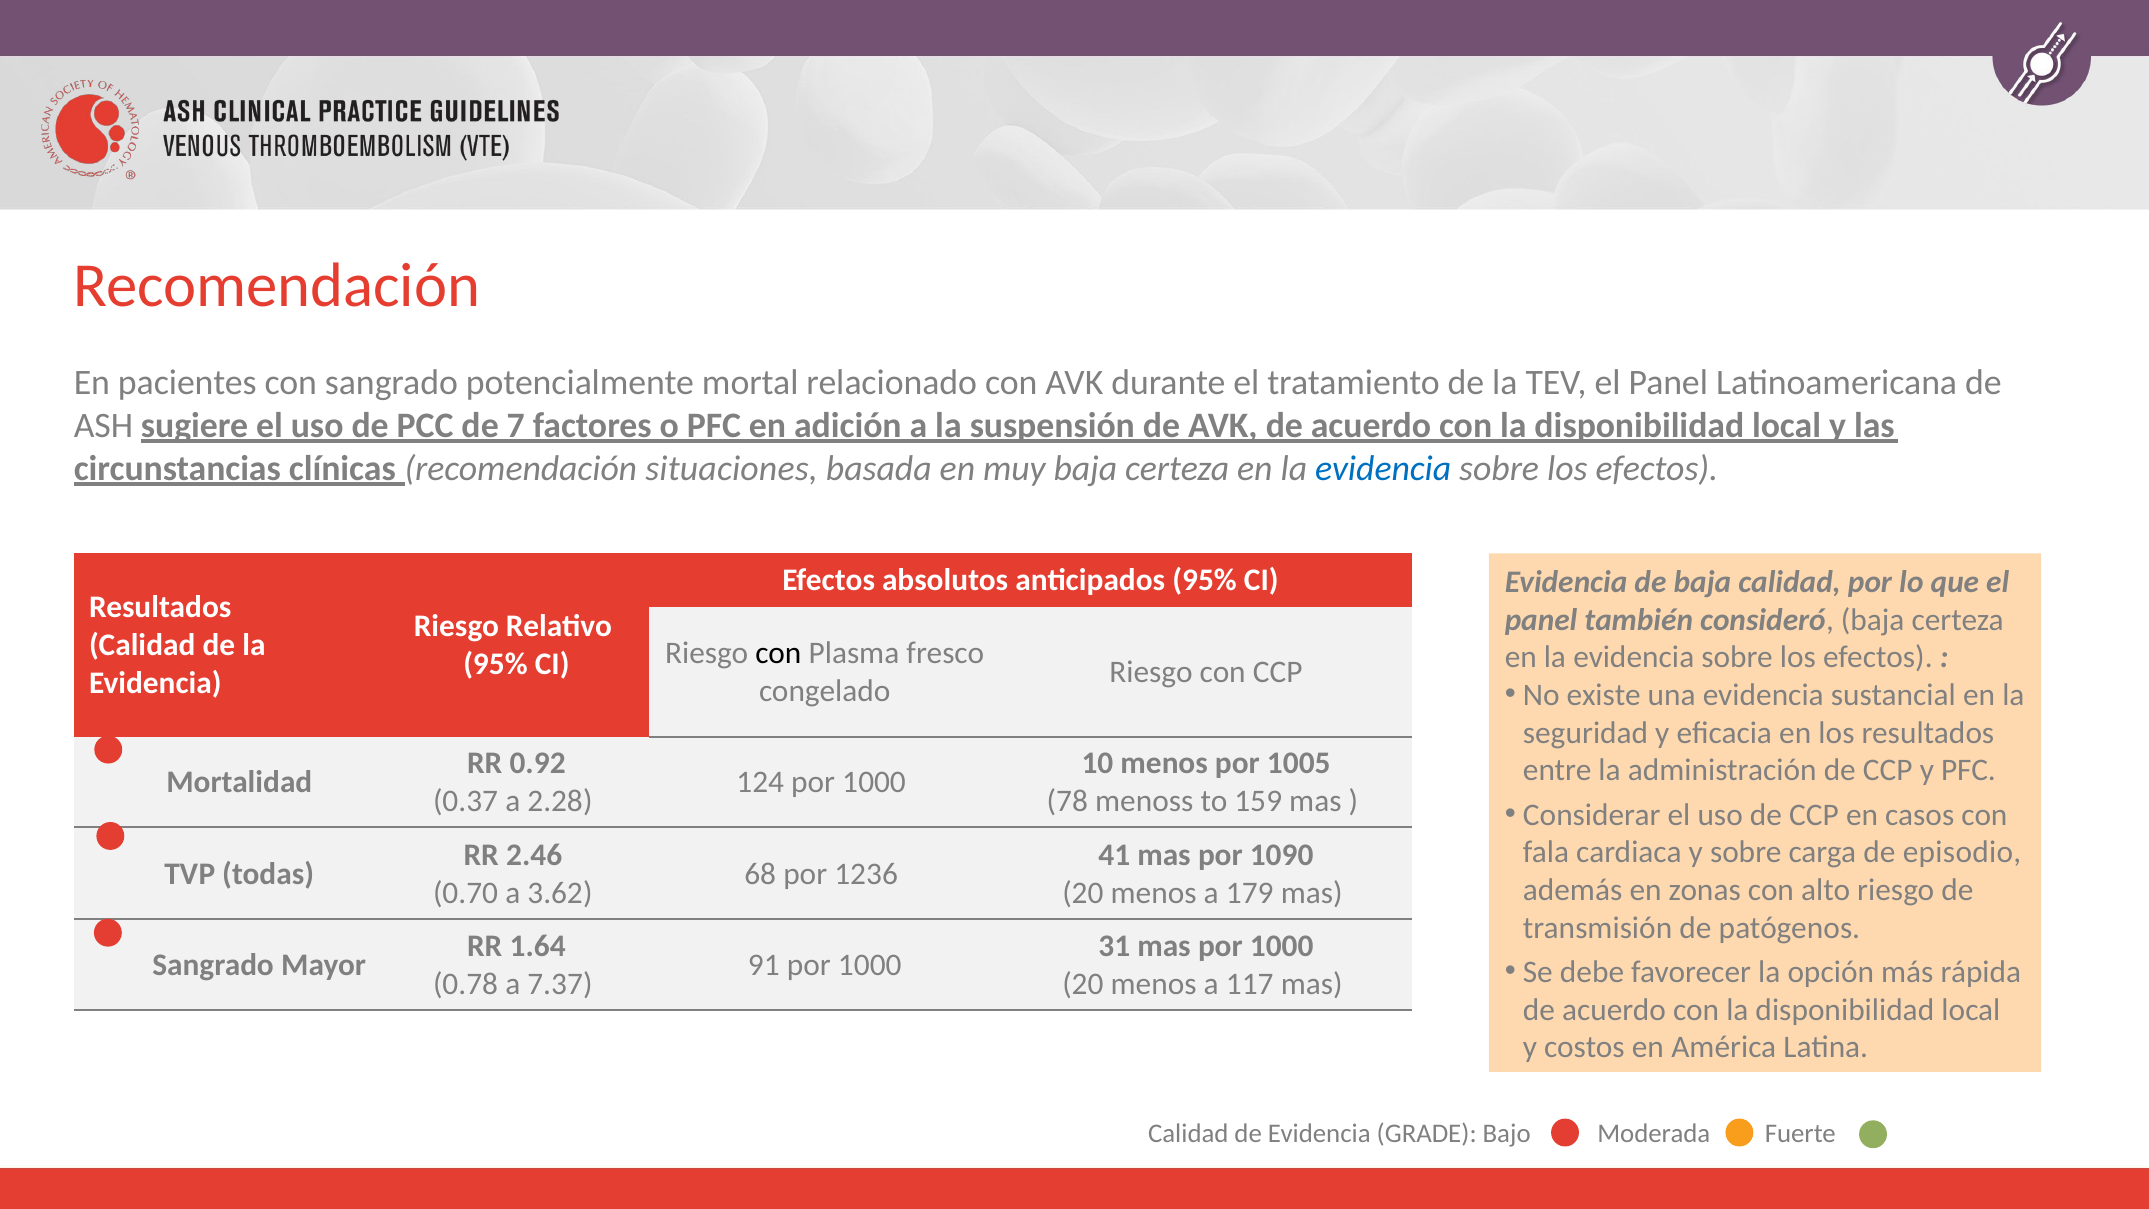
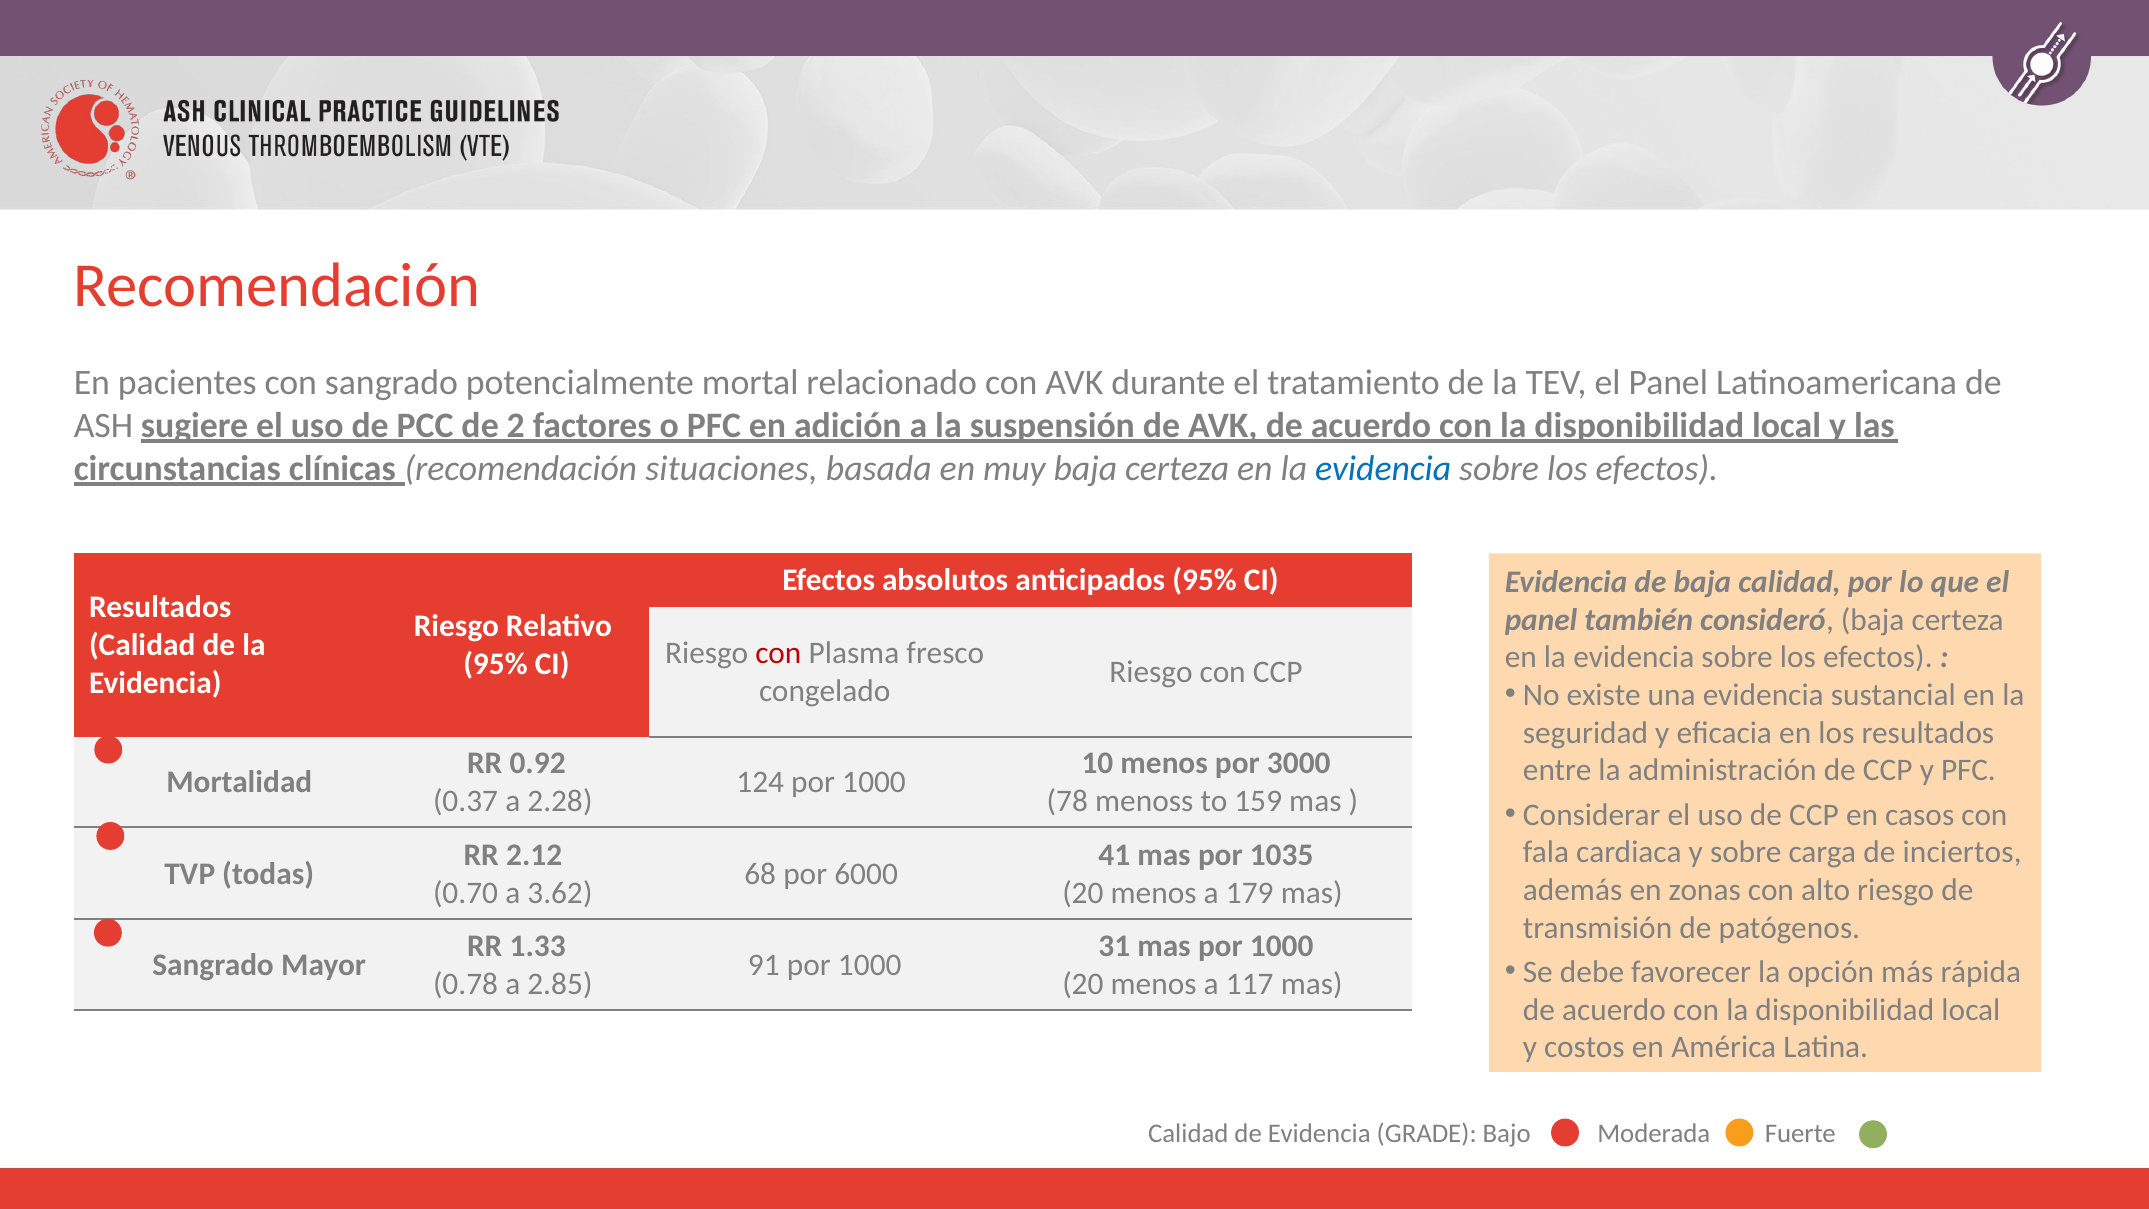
7: 7 -> 2 (516, 425)
con colour: black -> red (778, 653)
1005: 1005 -> 3000 (1299, 763)
episodio: episodio -> inciertos (1962, 852)
2.46: 2.46 -> 2.12 (534, 855)
1090: 1090 -> 1035 (1282, 855)
1236: 1236 -> 6000 (866, 874)
1.64: 1.64 -> 1.33 (538, 946)
7.37: 7.37 -> 2.85 (560, 984)
